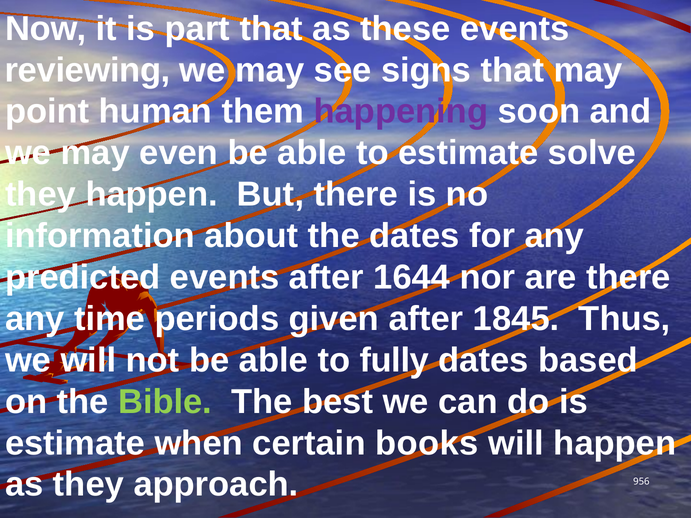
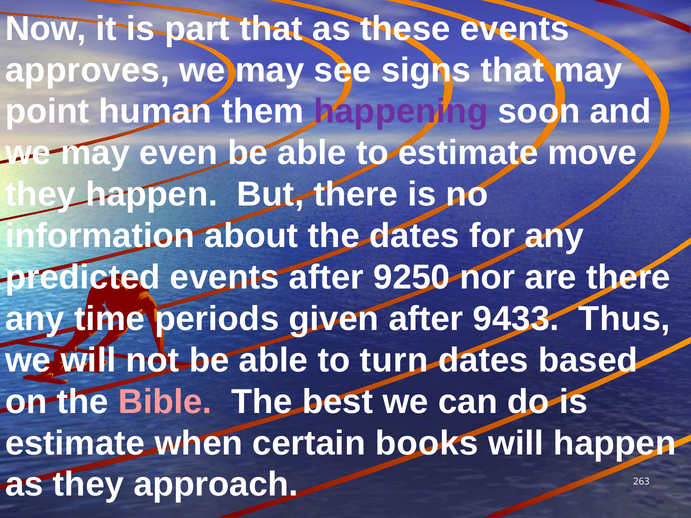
reviewing: reviewing -> approves (87, 70)
solve: solve -> move (592, 153)
1644: 1644 -> 9250 (412, 277)
1845: 1845 -> 9433 (516, 319)
fully: fully -> turn (394, 360)
Bible colour: light green -> pink (165, 402)
956: 956 -> 263 (641, 482)
